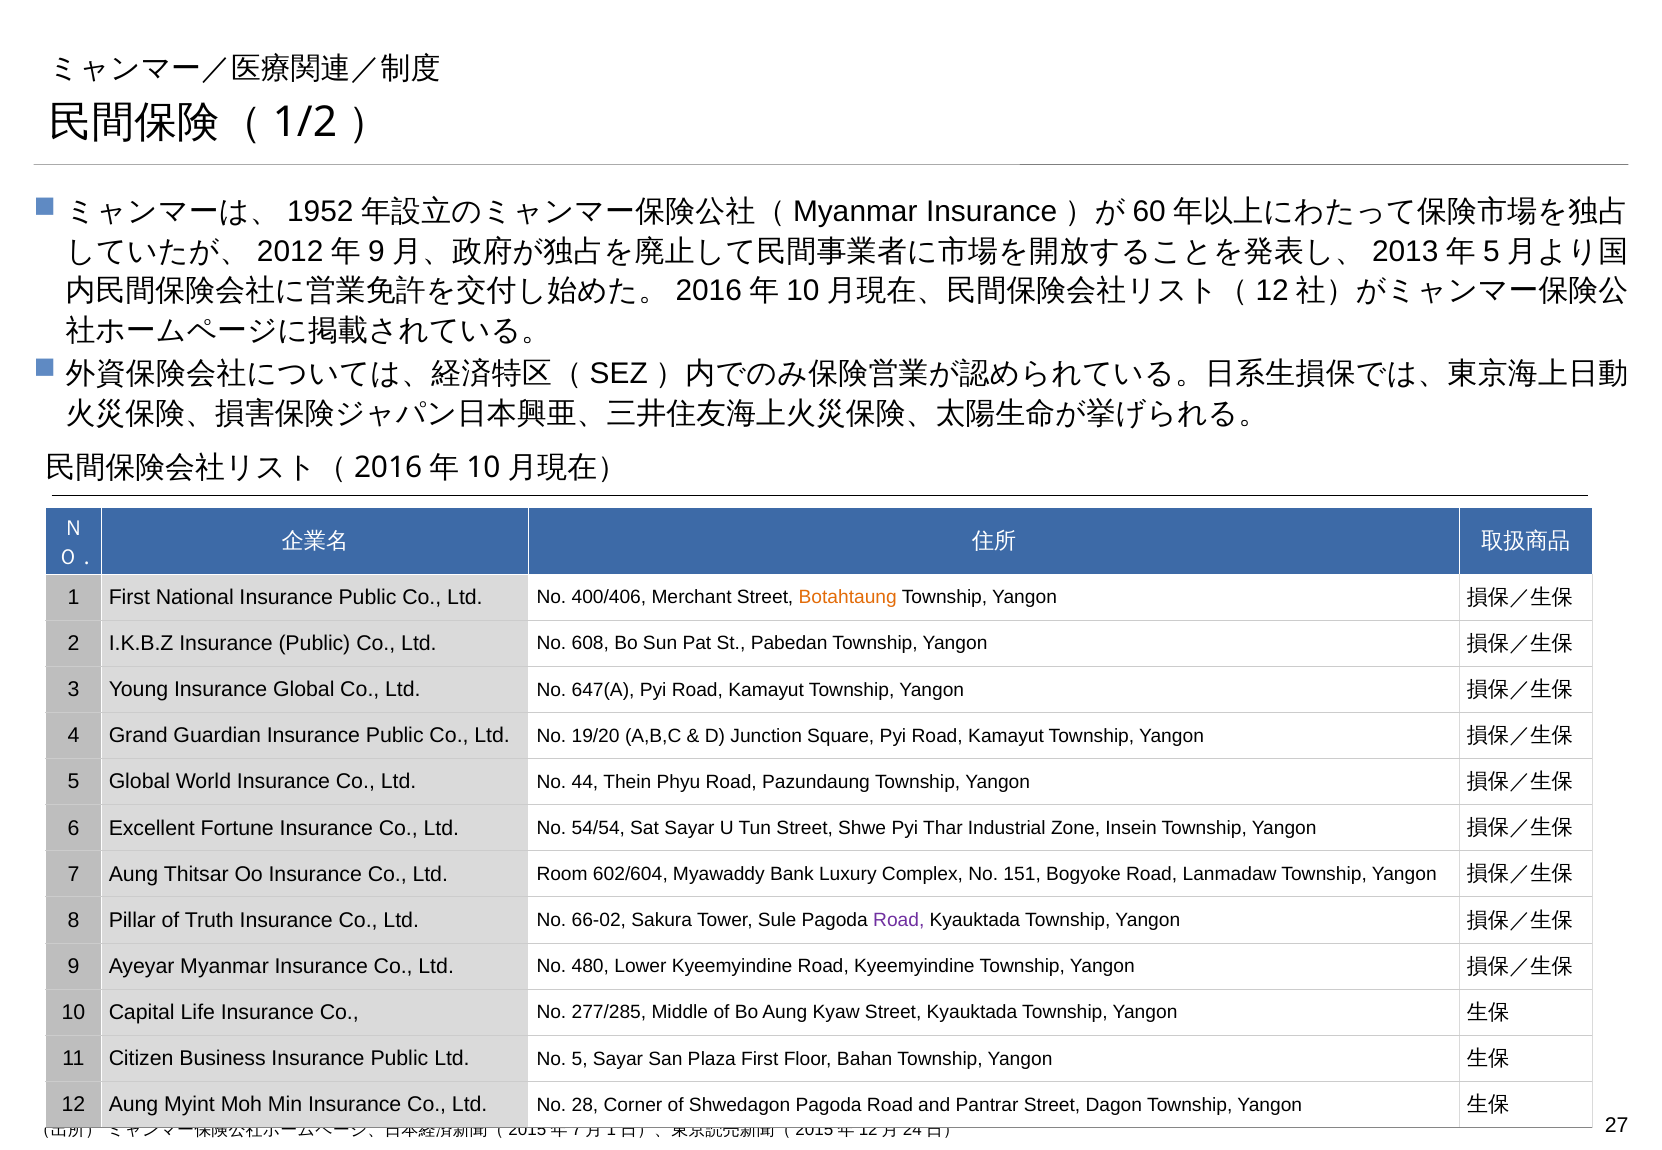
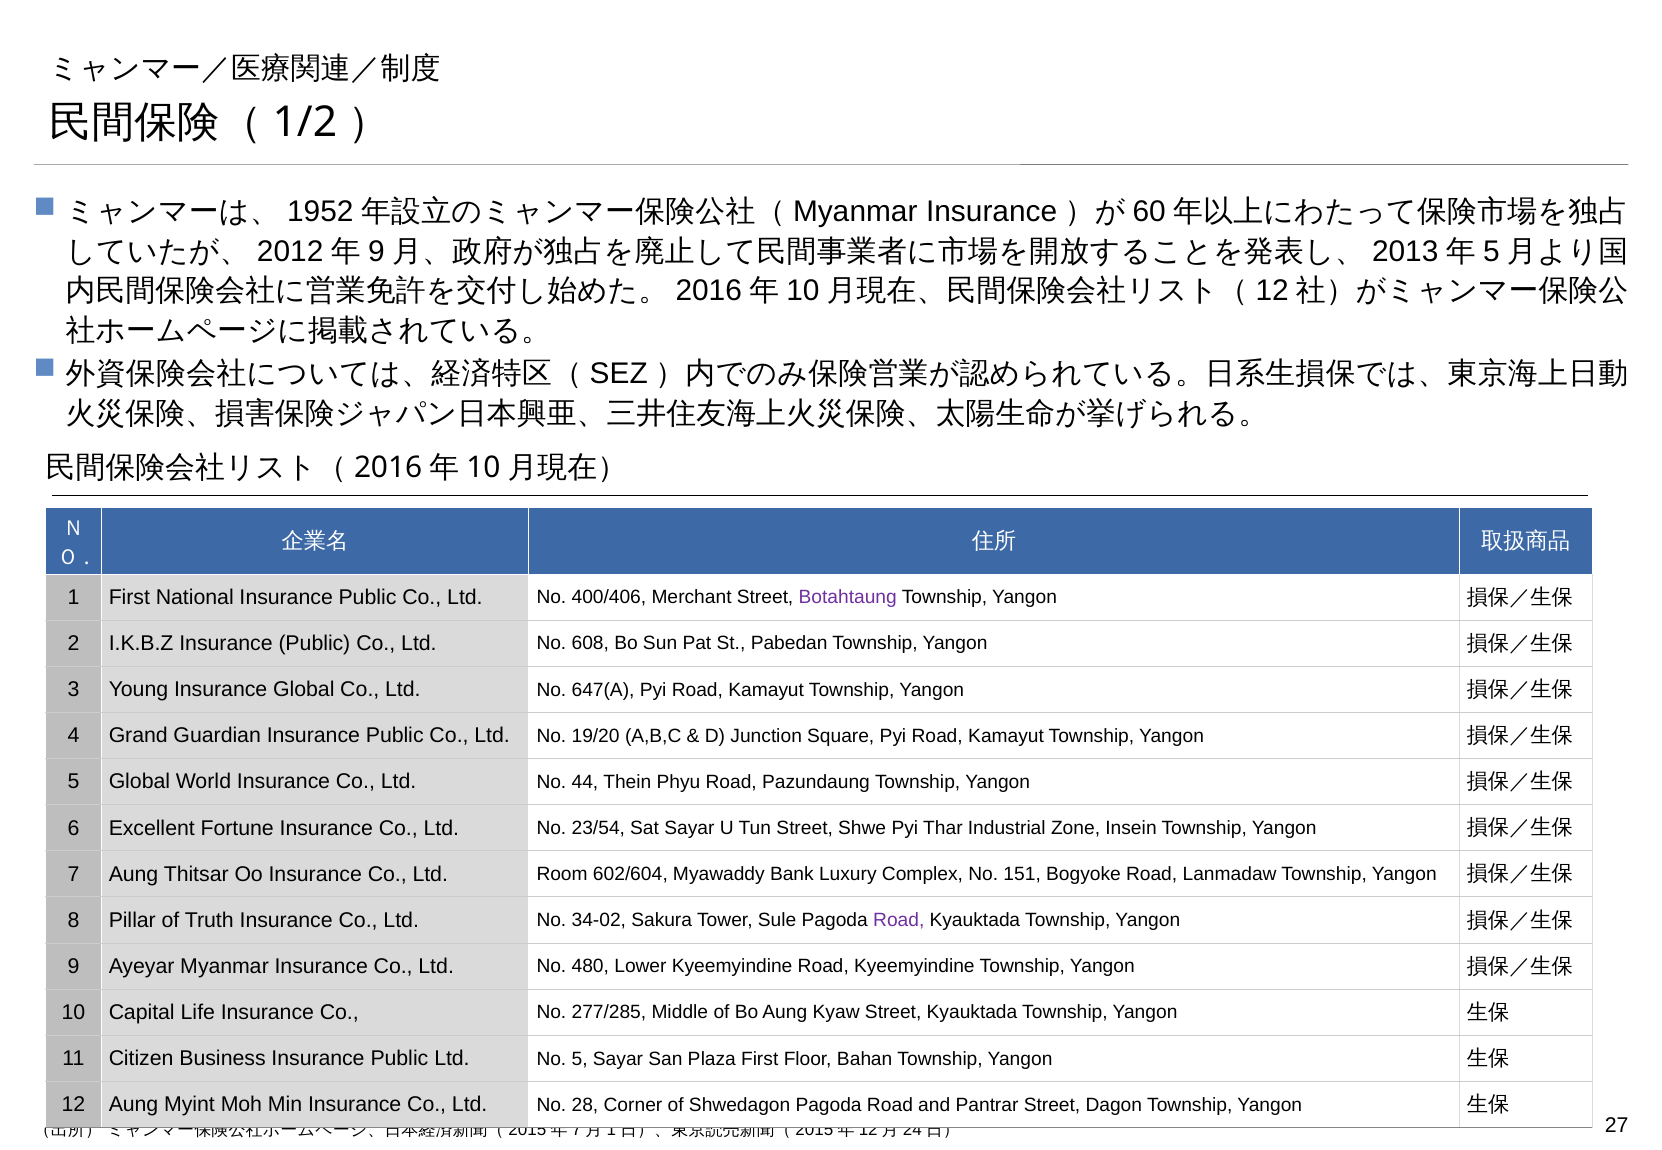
Botahtaung colour: orange -> purple (848, 598)
54/54: 54/54 -> 23/54 (598, 828)
66-02: 66-02 -> 34-02 (599, 921)
